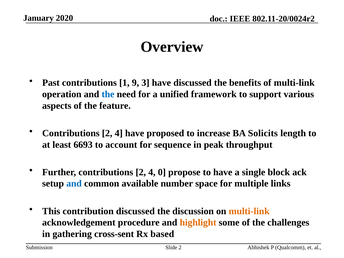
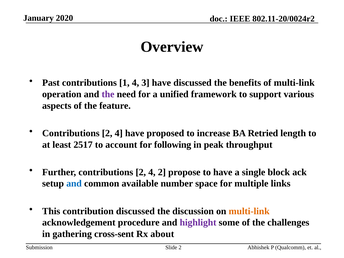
1 9: 9 -> 4 (136, 83)
the colour: blue -> purple (108, 94)
Solicits: Solicits -> Retried (263, 133)
6693: 6693 -> 2517 (83, 145)
sequence: sequence -> following (173, 145)
4 0: 0 -> 2 (162, 172)
highlight colour: orange -> purple (198, 223)
based: based -> about (162, 234)
